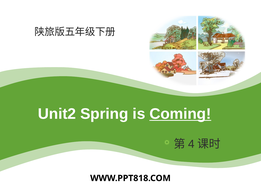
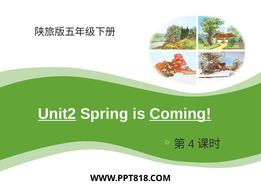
Unit2 underline: none -> present (57, 114)
